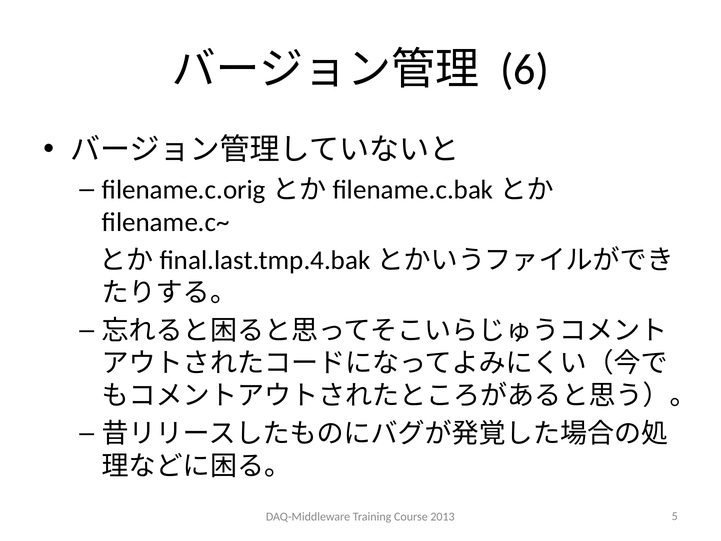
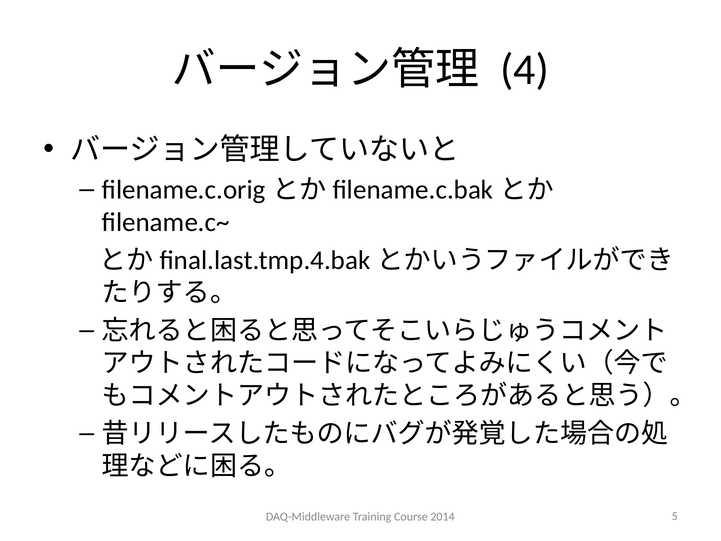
6: 6 -> 4 (525, 70)
2013: 2013 -> 2014 (443, 516)
